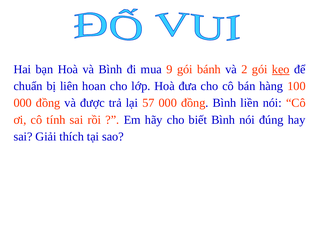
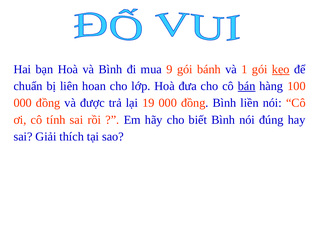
2: 2 -> 1 (244, 69)
bán underline: none -> present (247, 86)
57: 57 -> 19 (148, 103)
